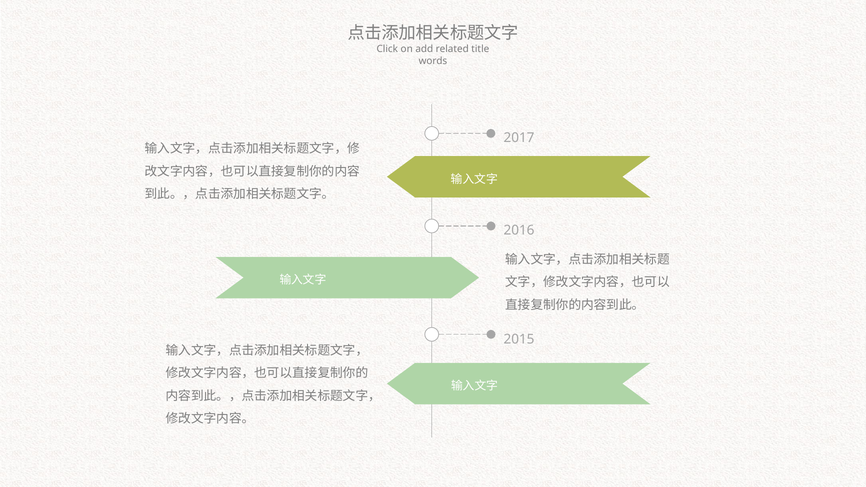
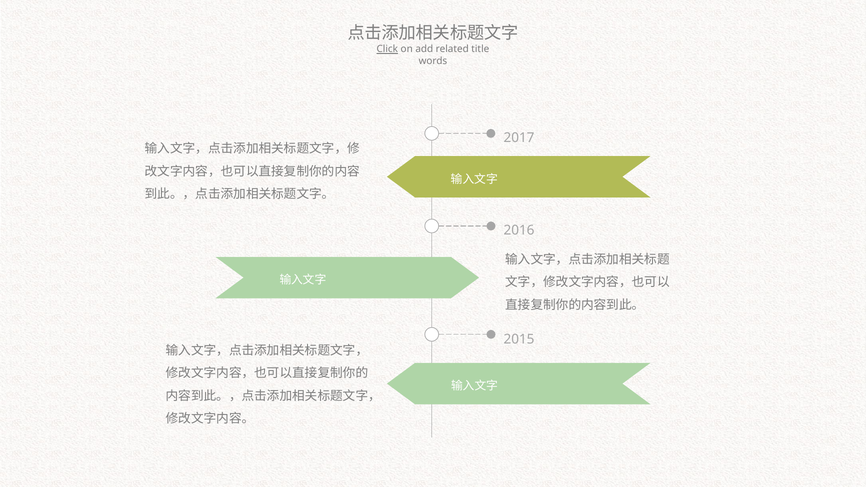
Click underline: none -> present (387, 49)
